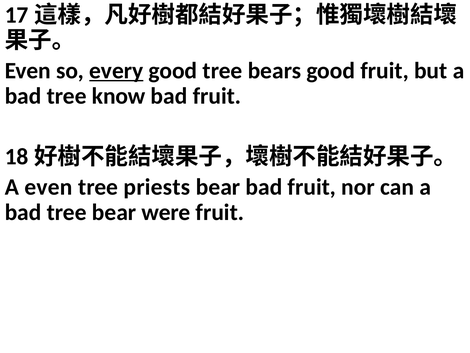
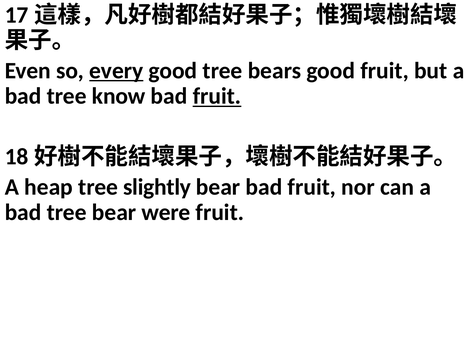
fruit underline: none -> present (217, 96)
A even: even -> heap (49, 187)
priests: priests -> slightly (157, 187)
